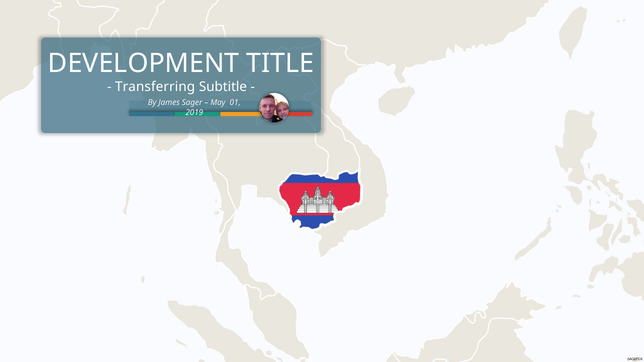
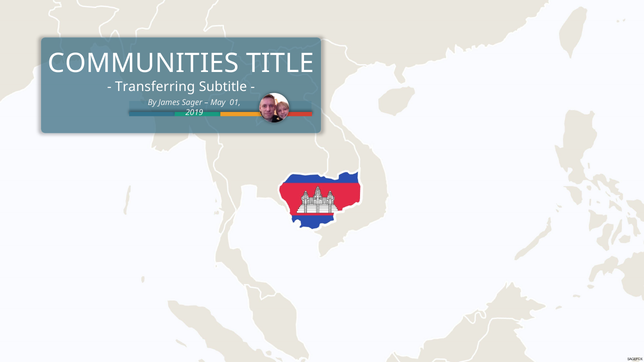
DEVELOPMENT: DEVELOPMENT -> COMMUNITIES (144, 64)
